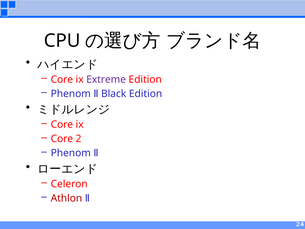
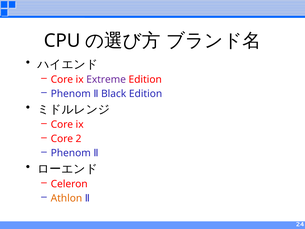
Athlon colour: red -> orange (66, 198)
